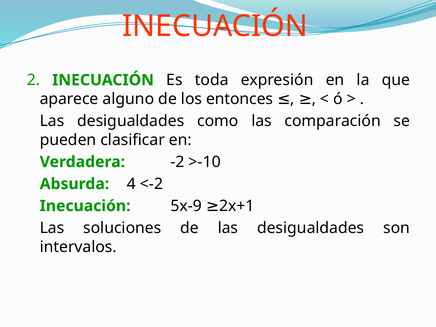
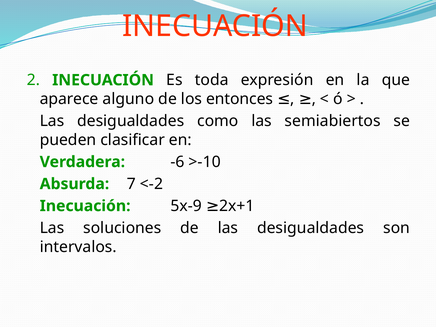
comparación: comparación -> semiabiertos (333, 121)
-2: -2 -> -6 (178, 162)
4: 4 -> 7 (131, 184)
